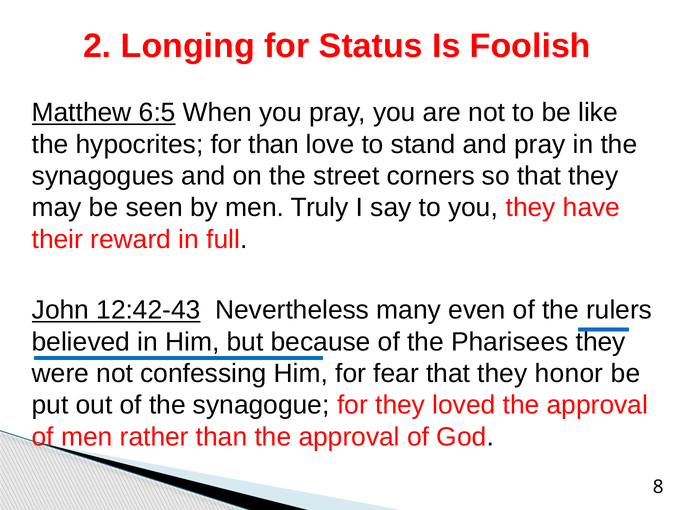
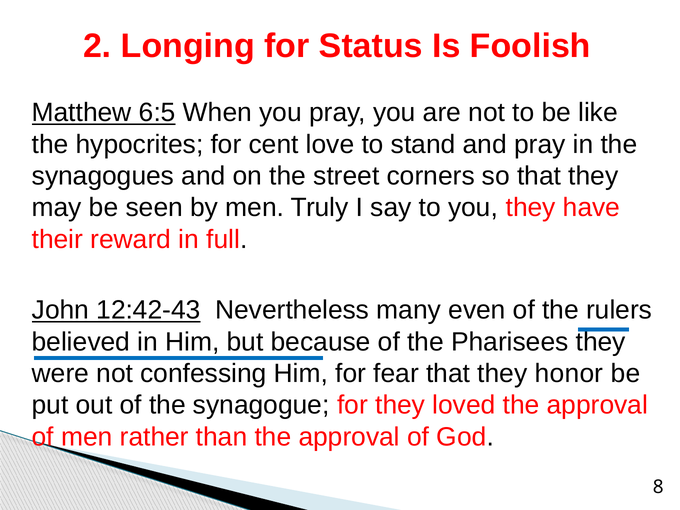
for than: than -> cent (274, 144)
